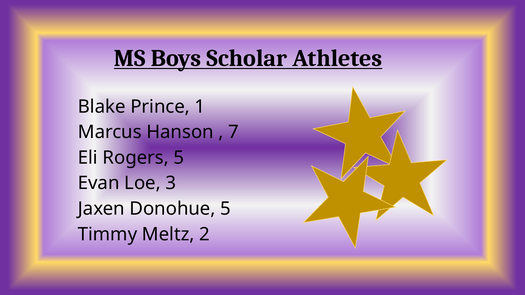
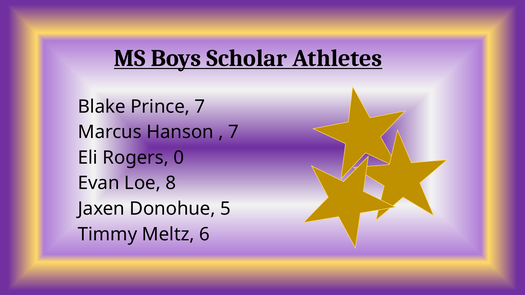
Prince 1: 1 -> 7 (200, 107)
Rogers 5: 5 -> 0 (179, 158)
3: 3 -> 8 (171, 183)
2: 2 -> 6 (205, 234)
